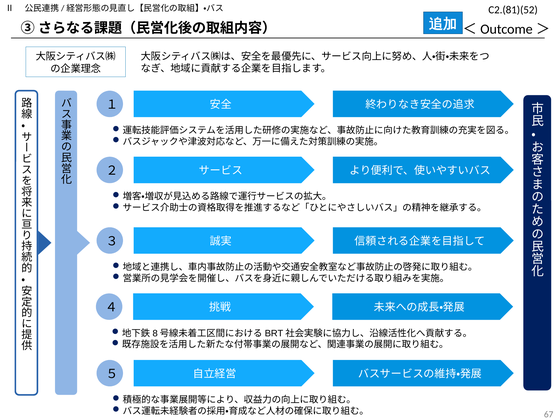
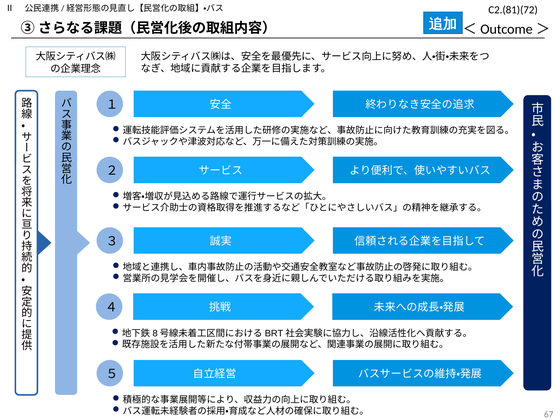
C2.(81)(52: C2.(81)(52 -> C2.(81)(72 (513, 10)
